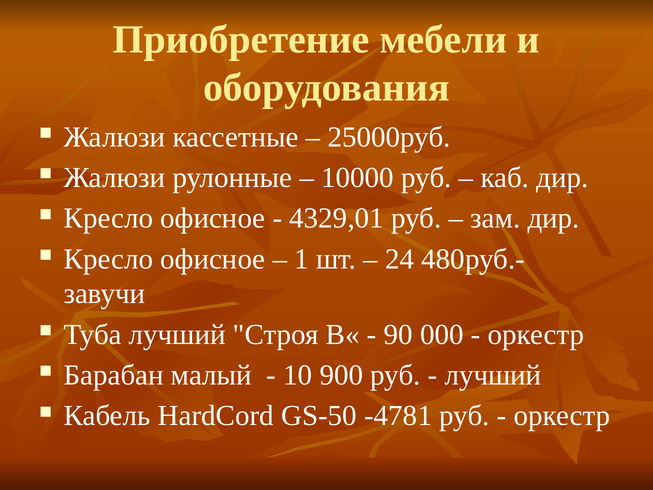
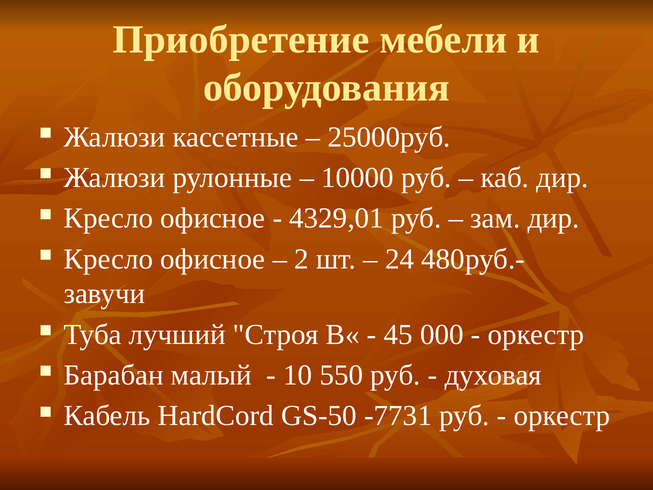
1: 1 -> 2 (302, 259)
90: 90 -> 45 (398, 334)
900: 900 -> 550 (341, 375)
лучший: лучший -> духовая (493, 375)
-4781: -4781 -> -7731 (398, 416)
